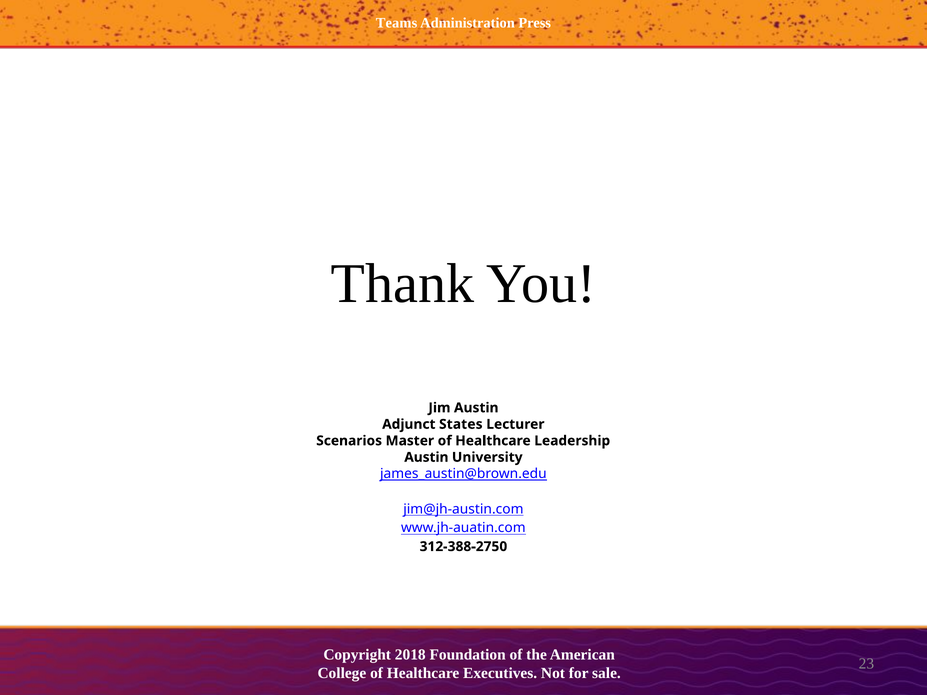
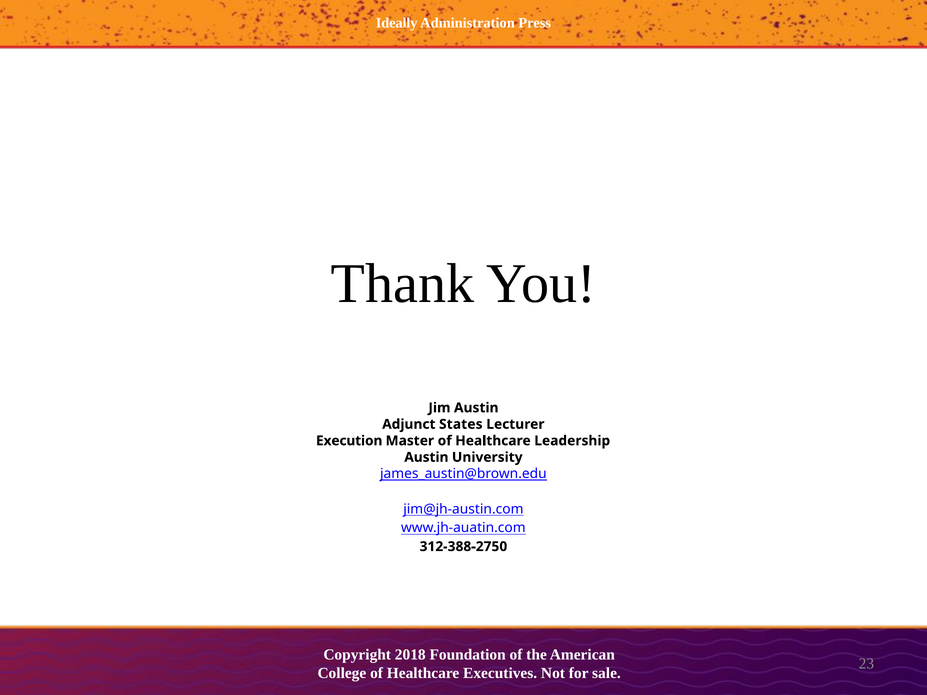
Teams: Teams -> Ideally (397, 23)
Scenarios: Scenarios -> Execution (349, 441)
